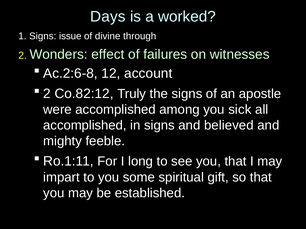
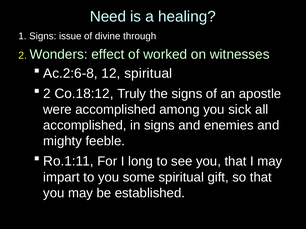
Days: Days -> Need (108, 17)
worked: worked -> healing (187, 17)
failures: failures -> worked (165, 54)
12 account: account -> spiritual (148, 73)
Co.82:12: Co.82:12 -> Co.18:12 (84, 94)
believed: believed -> enemies (229, 126)
